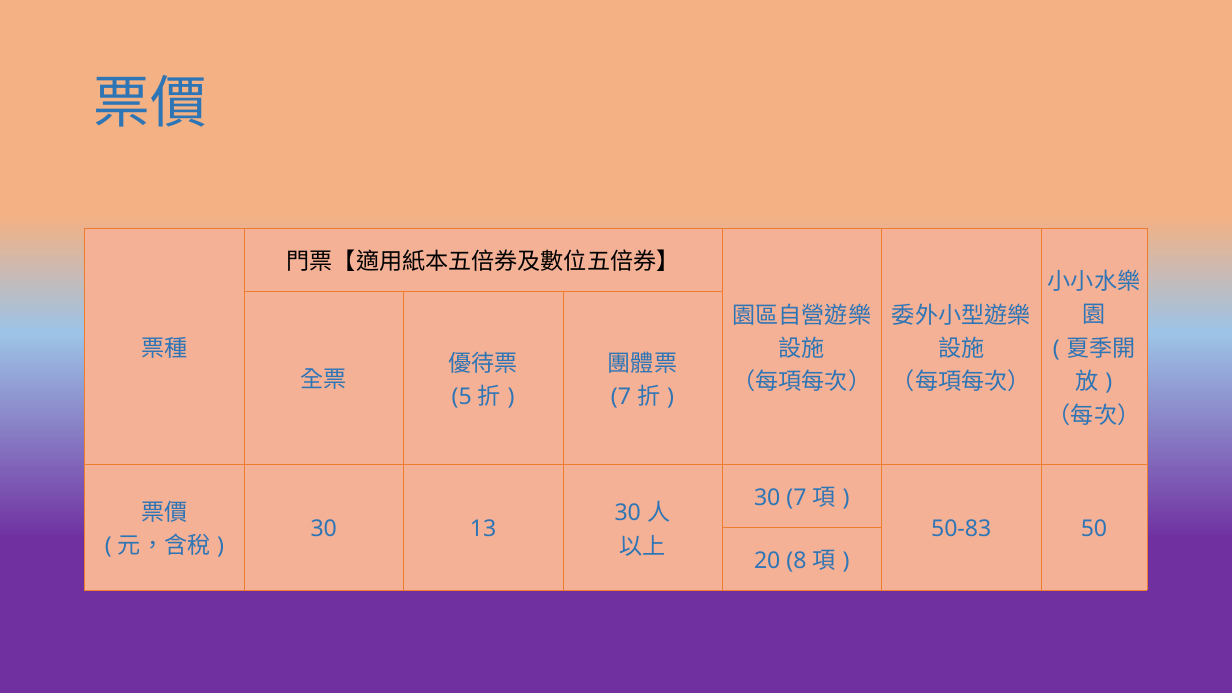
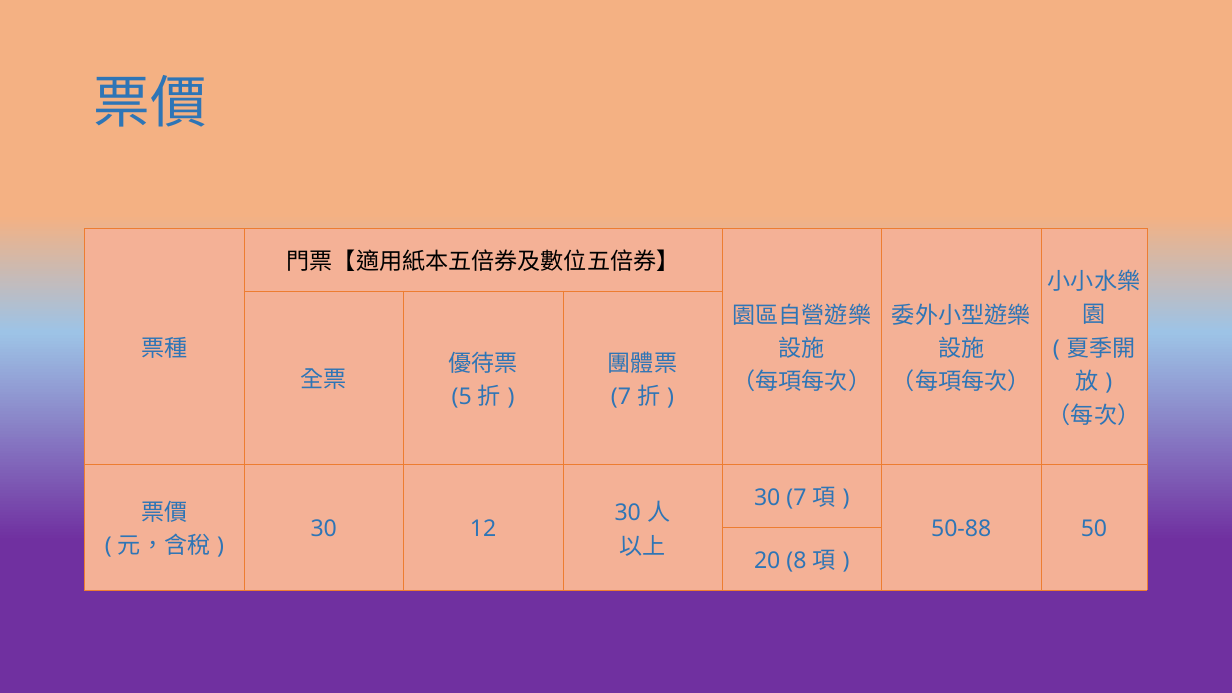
13: 13 -> 12 (483, 529)
50-83: 50-83 -> 50-88 (961, 529)
